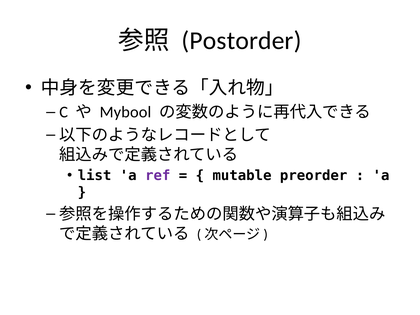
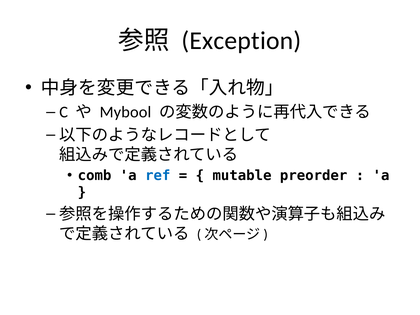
Postorder: Postorder -> Exception (241, 41)
list: list -> comb (95, 176)
ref colour: purple -> blue (158, 176)
